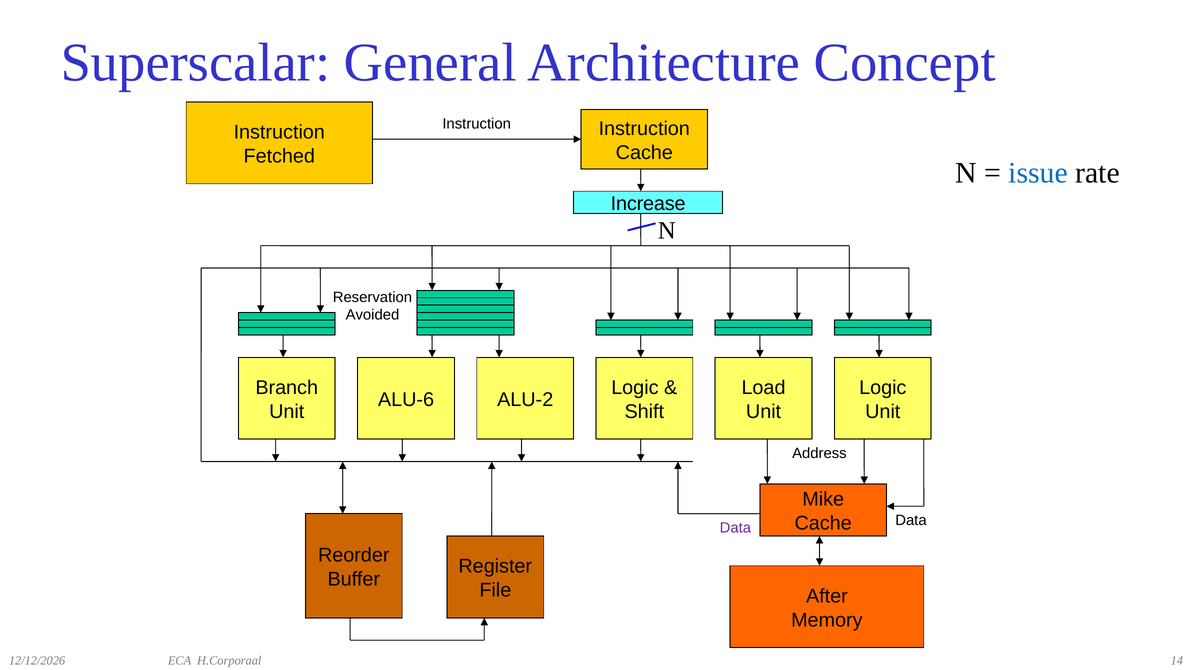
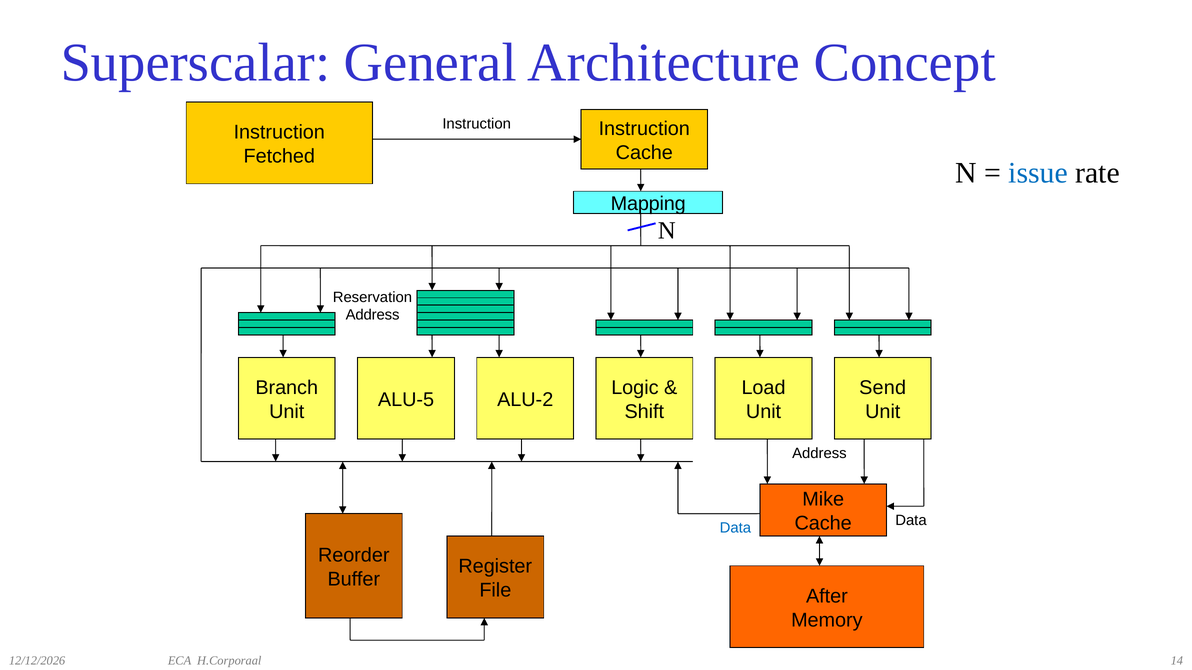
Increase: Increase -> Mapping (648, 204)
Avoided: Avoided -> Address (373, 315)
Logic: Logic -> Send (883, 388)
ALU-6: ALU-6 -> ALU-5 (406, 400)
Data colour: purple -> blue (735, 528)
